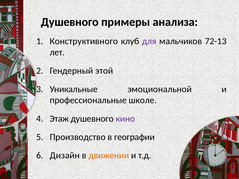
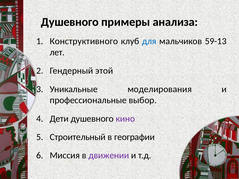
для colour: purple -> blue (149, 41)
72-13: 72-13 -> 59-13 (216, 41)
эмоциональной: эмоциональной -> моделирования (160, 89)
школе: школе -> выбор (143, 100)
Этаж: Этаж -> Дети (59, 119)
Производство: Производство -> Строительный (78, 137)
Дизайн: Дизайн -> Миссия (65, 156)
движении colour: orange -> purple (109, 156)
